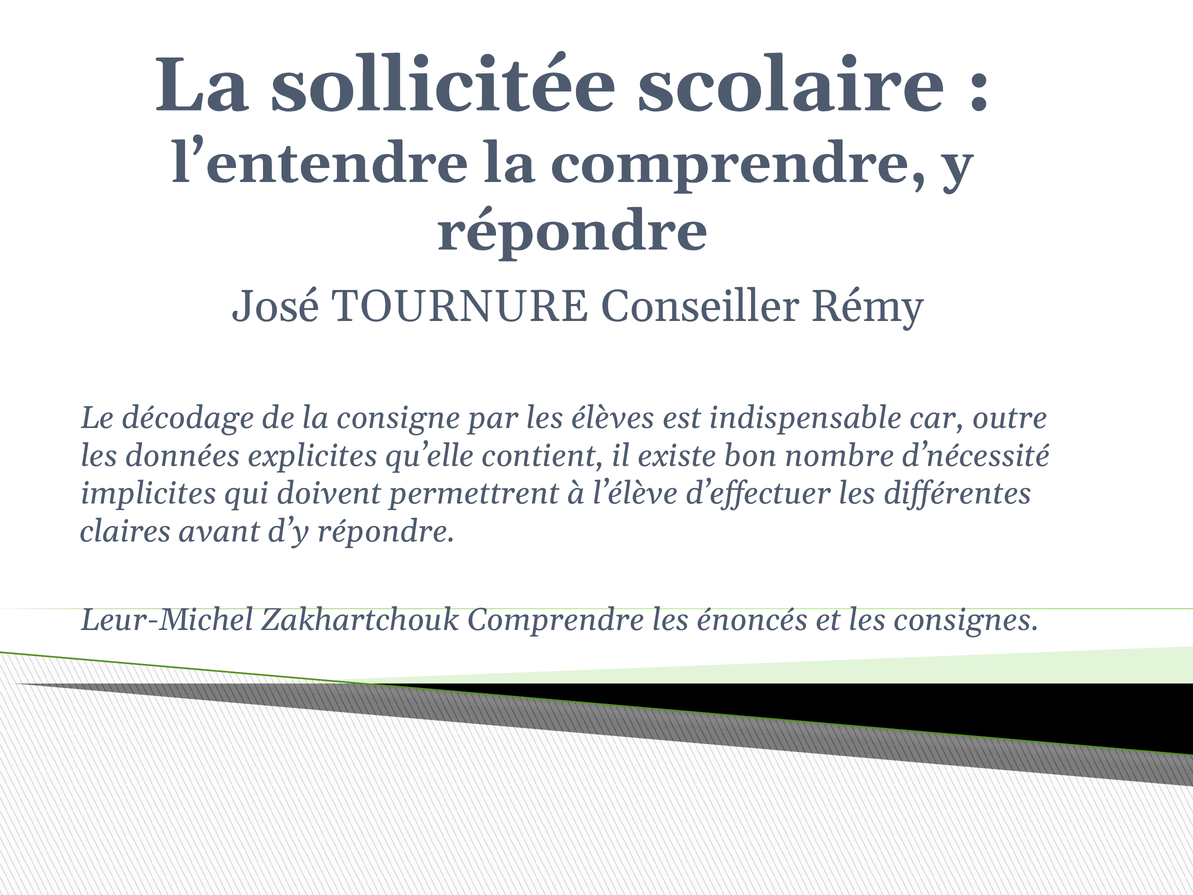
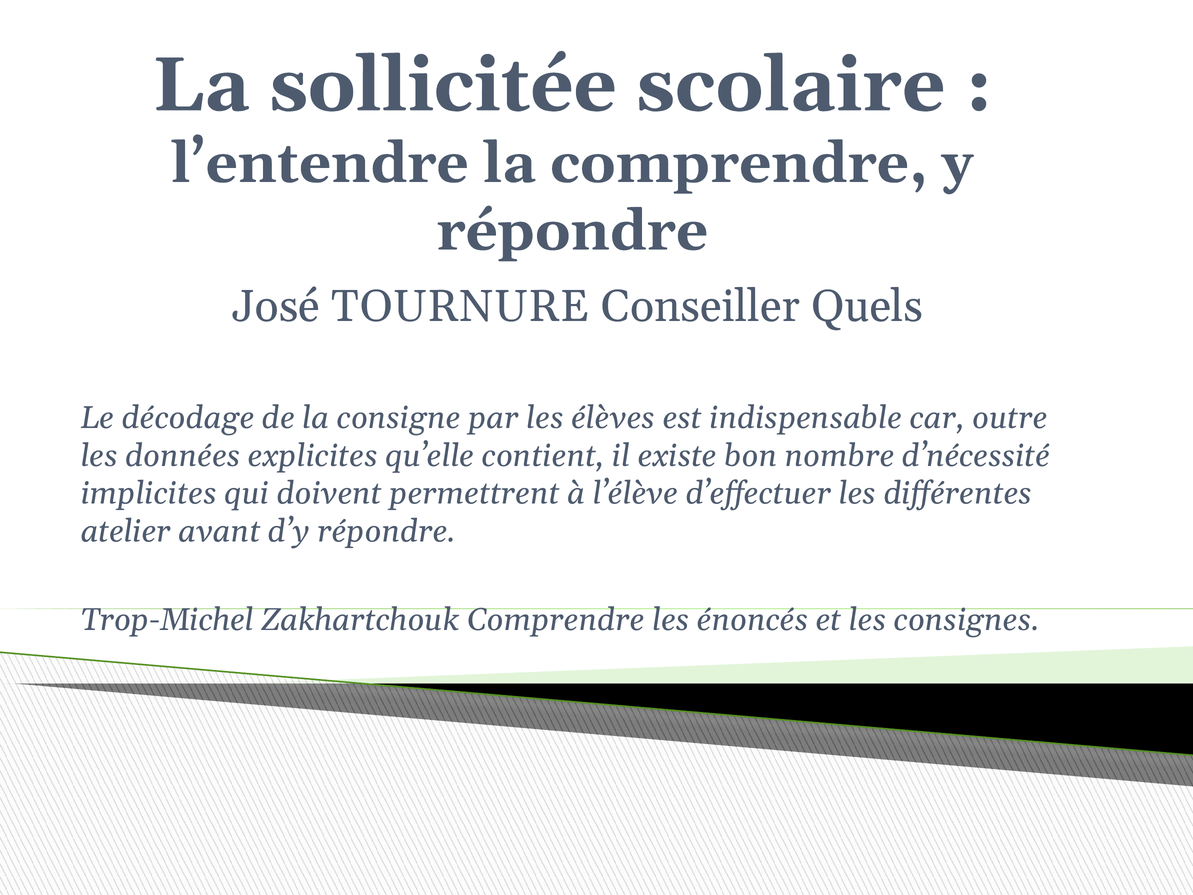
Rémy: Rémy -> Quels (867, 306)
claires: claires -> atelier (126, 531)
Leur-Michel: Leur-Michel -> Trop-Michel (167, 620)
